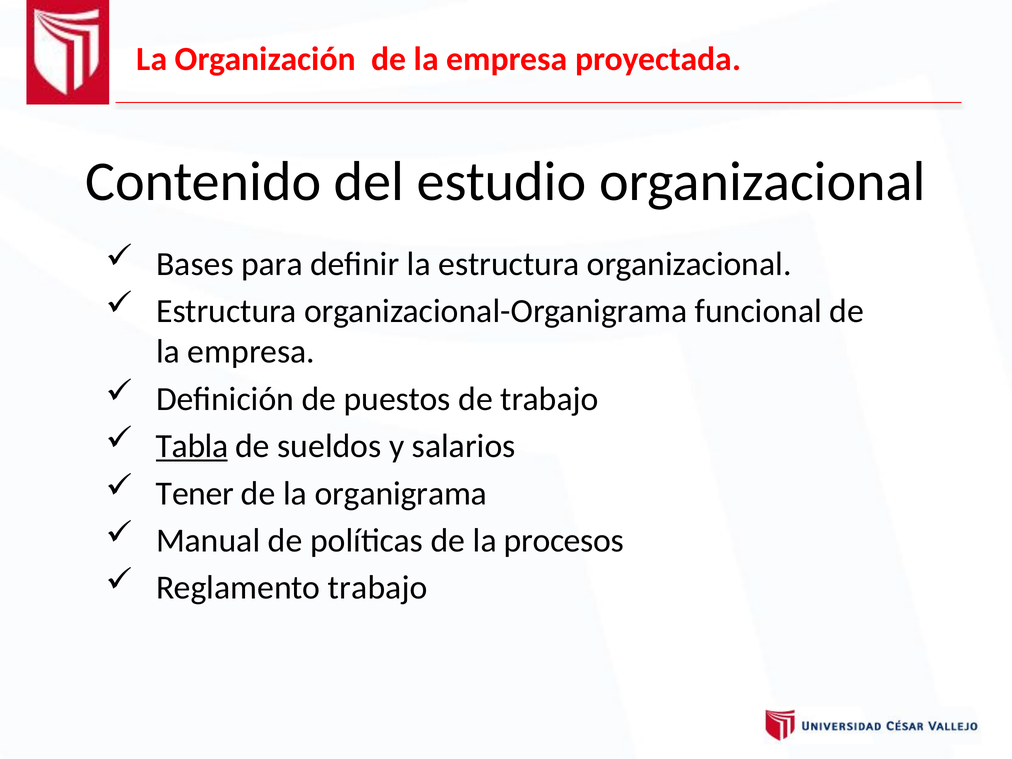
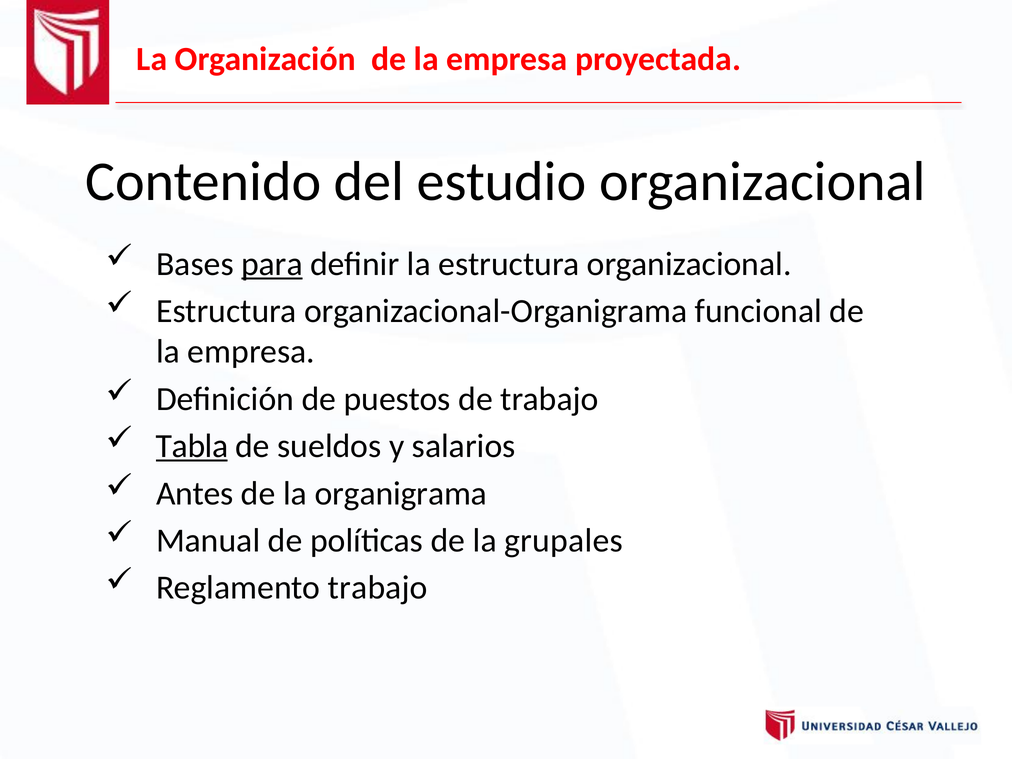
para underline: none -> present (272, 264)
Tener: Tener -> Antes (195, 493)
procesos: procesos -> grupales (564, 541)
